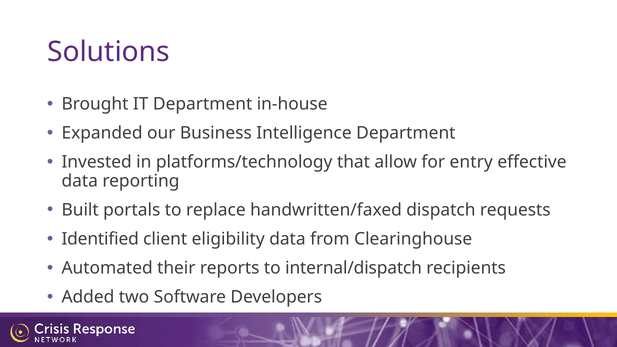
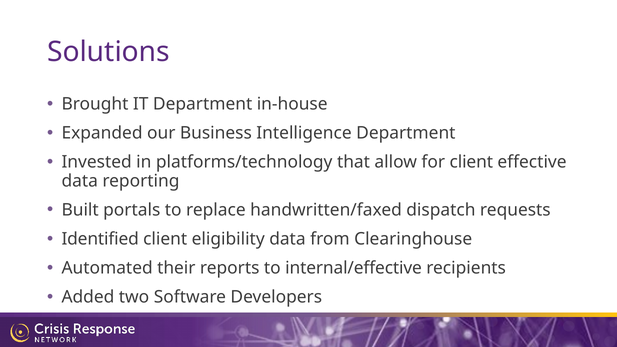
for entry: entry -> client (471, 162)
internal/dispatch: internal/dispatch -> internal/effective (354, 268)
